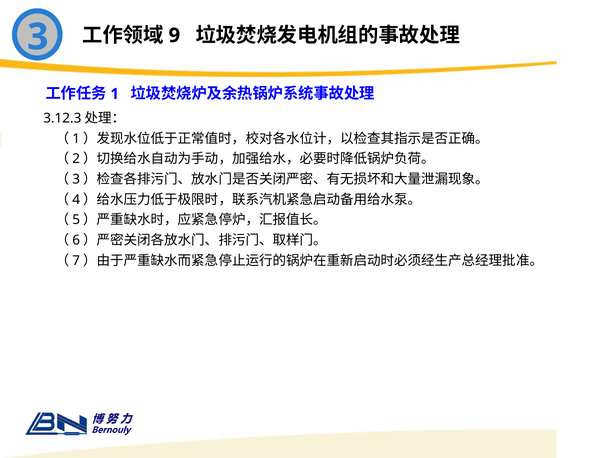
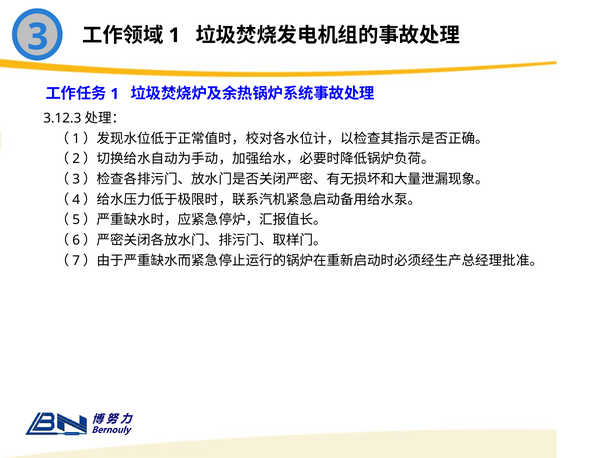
9: 9 -> 1 (174, 35)
